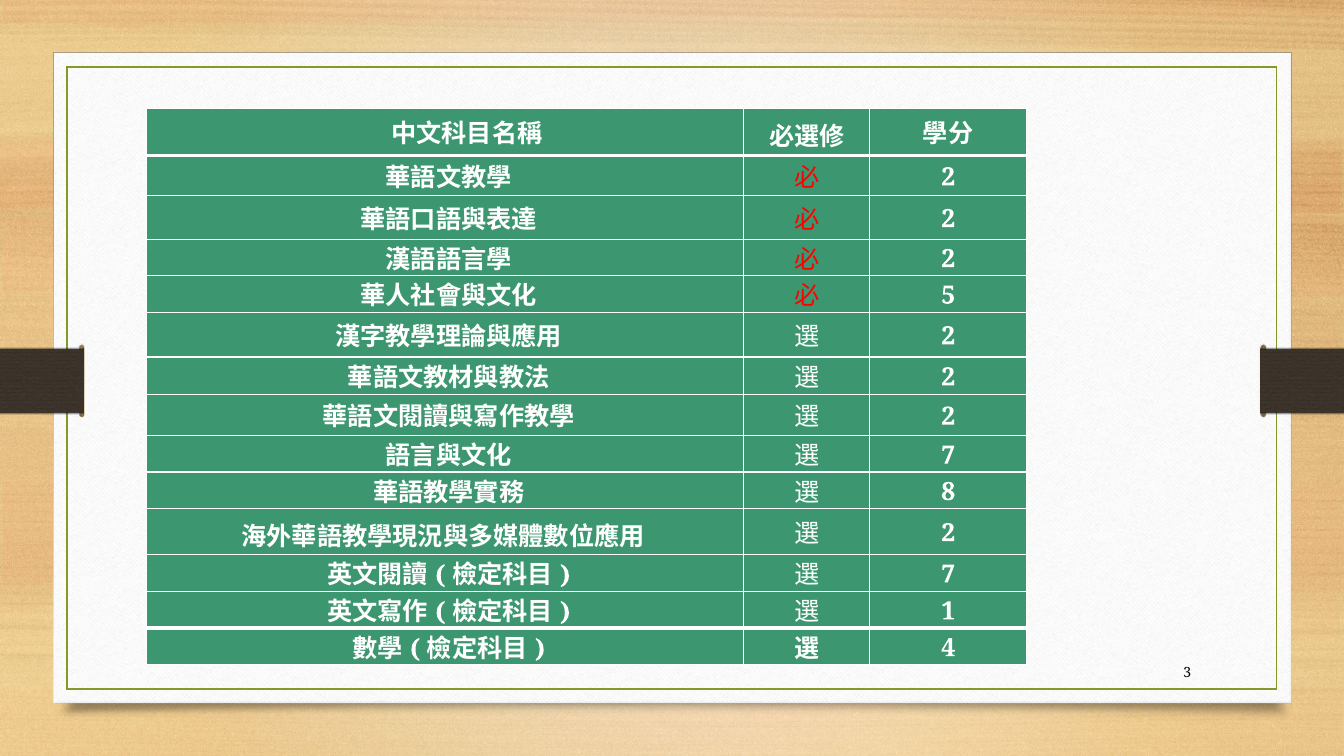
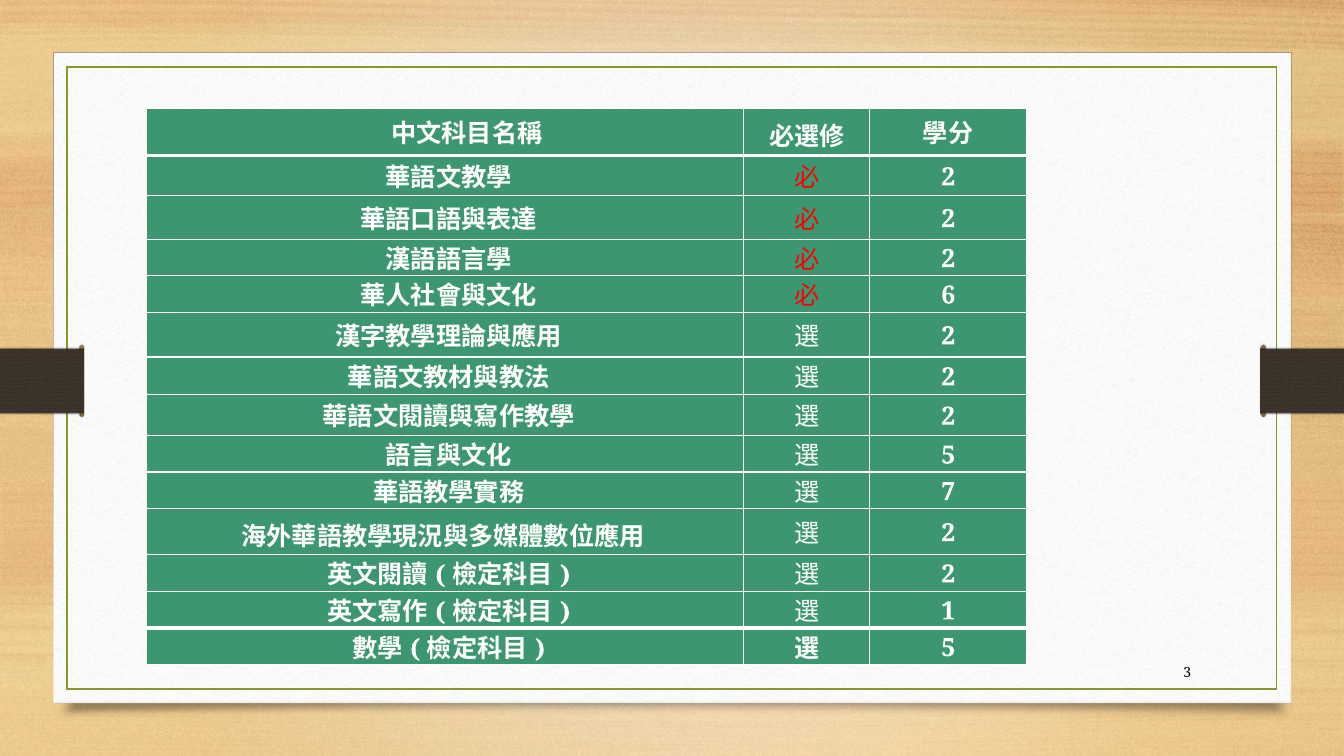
5: 5 -> 6 (948, 295)
7: 7 -> 5 (948, 455)
8: 8 -> 7 (948, 492)
7: 7 -> 2 (948, 574)
4: 4 -> 5 (948, 648)
